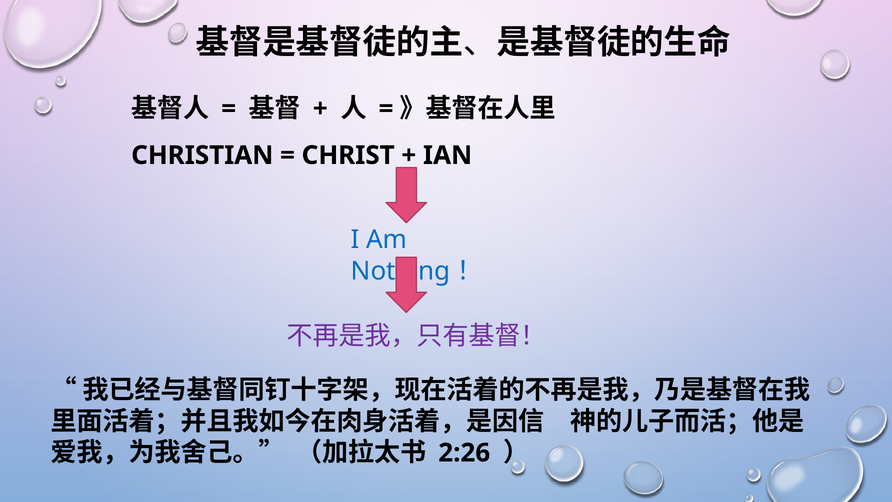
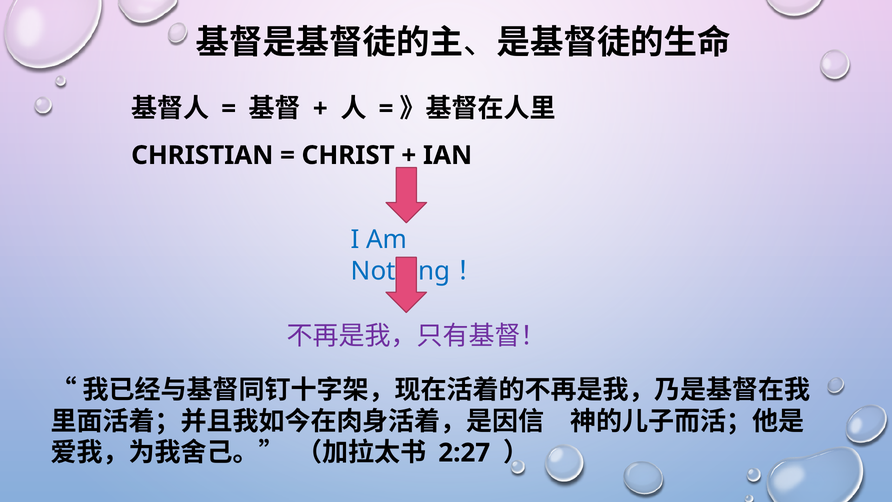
2:26: 2:26 -> 2:27 (464, 453)
